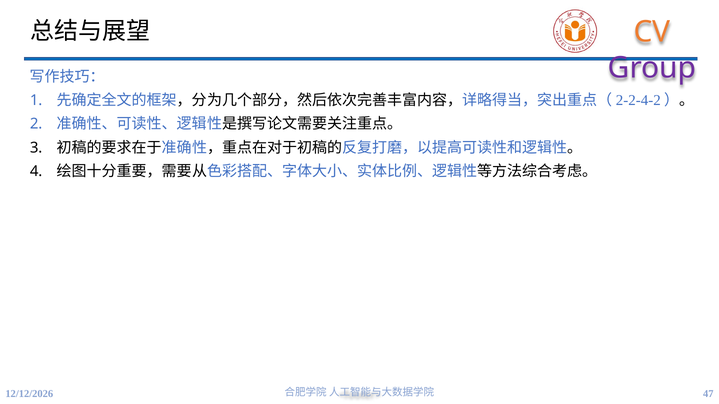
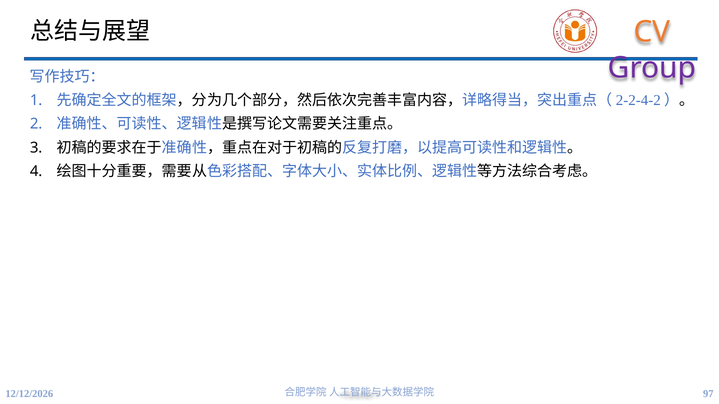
47: 47 -> 97 (708, 394)
